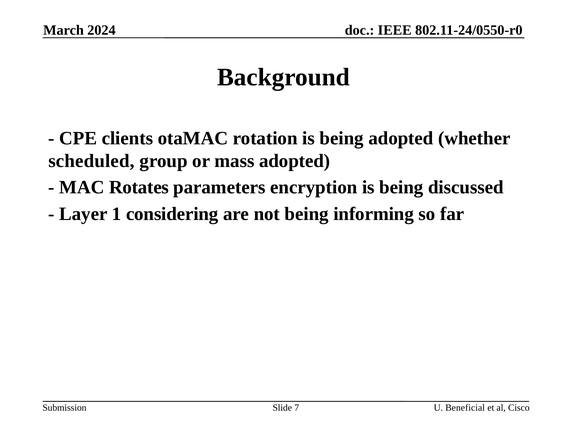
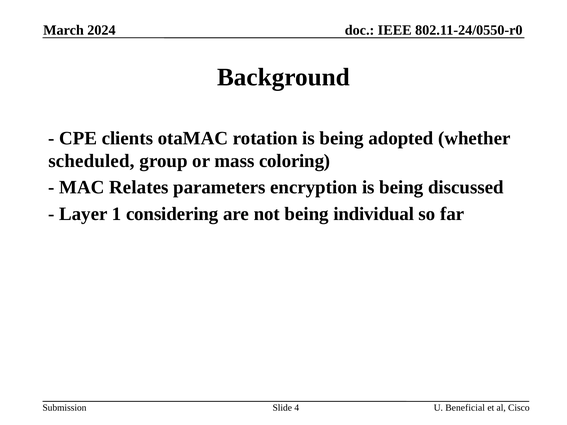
mass adopted: adopted -> coloring (295, 161)
Rotates: Rotates -> Relates (139, 188)
informing: informing -> individual (374, 214)
7: 7 -> 4 (297, 408)
